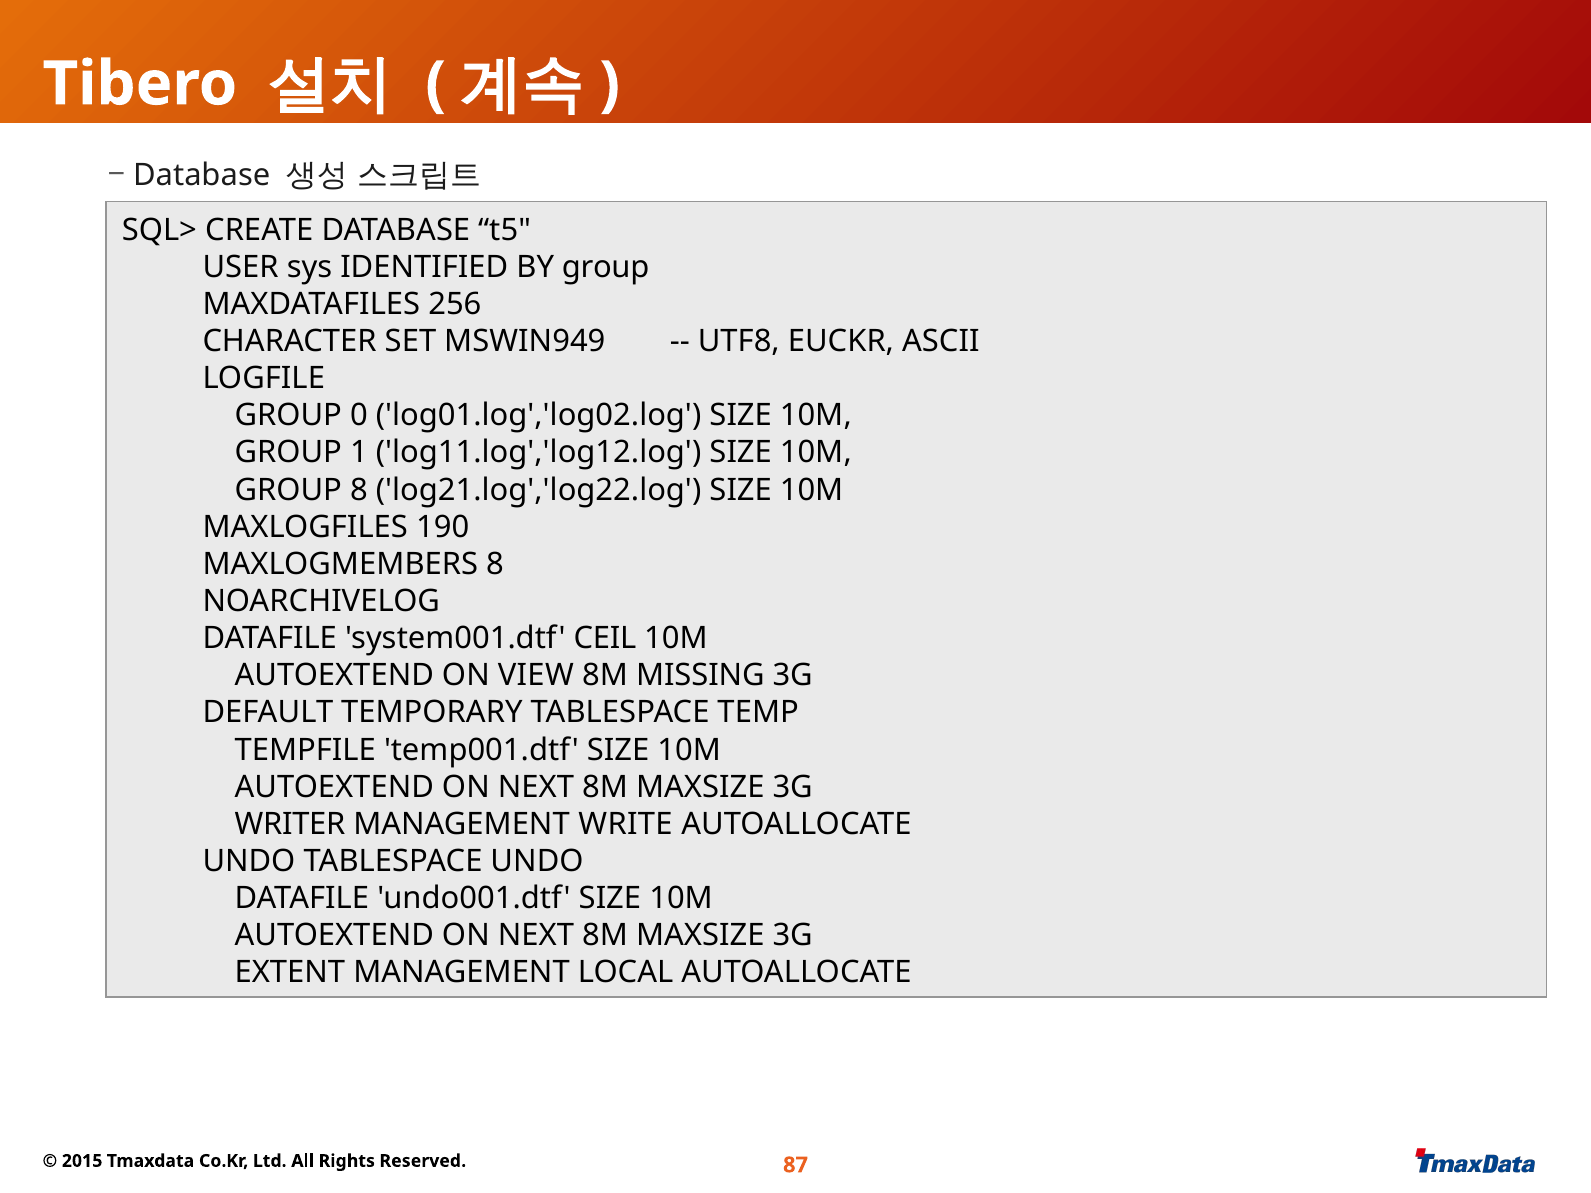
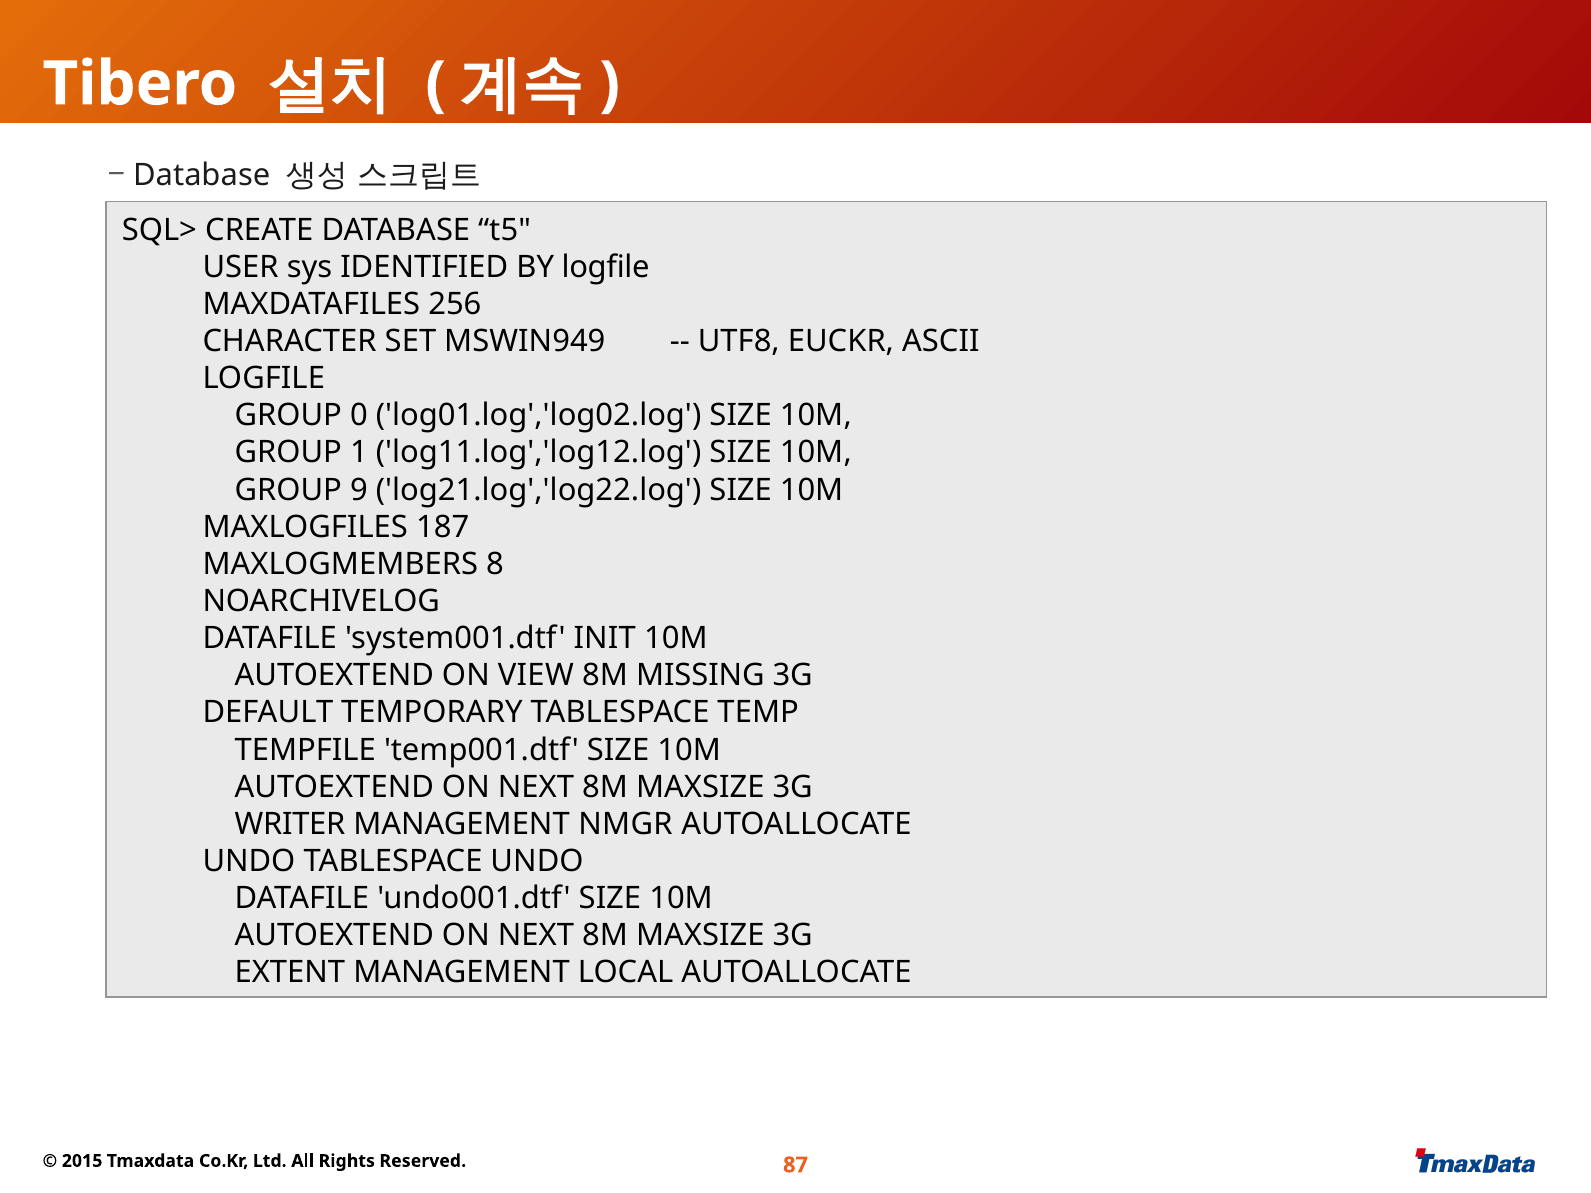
BY group: group -> logfile (606, 267)
GROUP 8: 8 -> 9 (359, 490)
190: 190 -> 187 (443, 527)
CEIL: CEIL -> INIT (605, 639)
WRITE: WRITE -> NMGR (626, 824)
